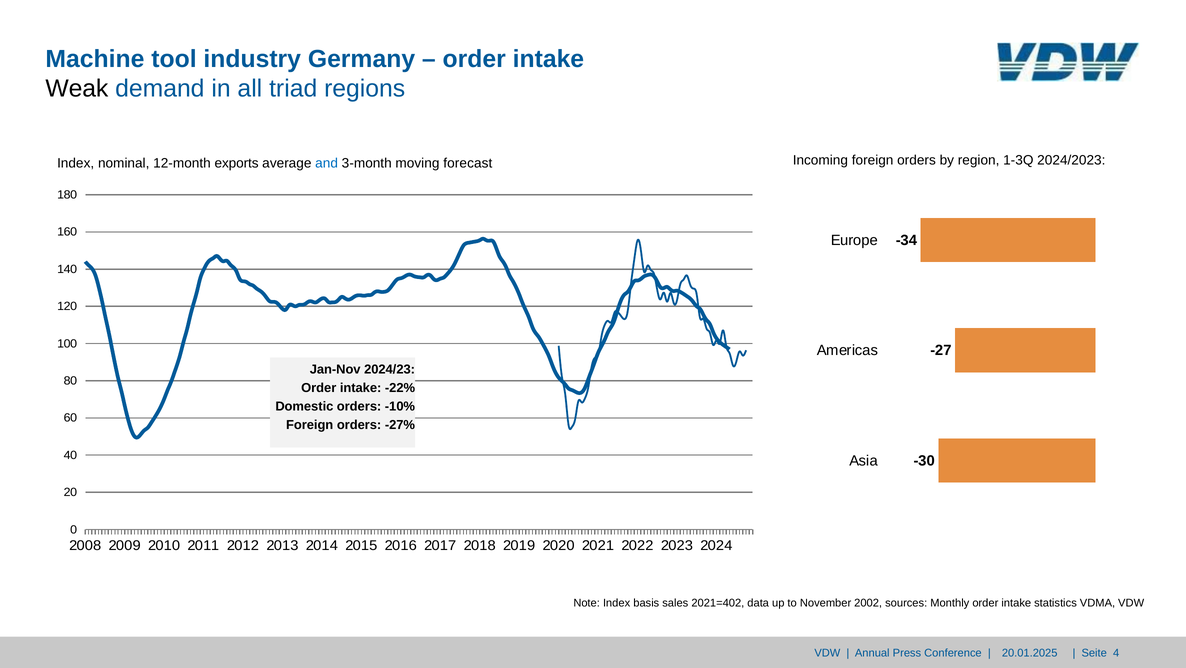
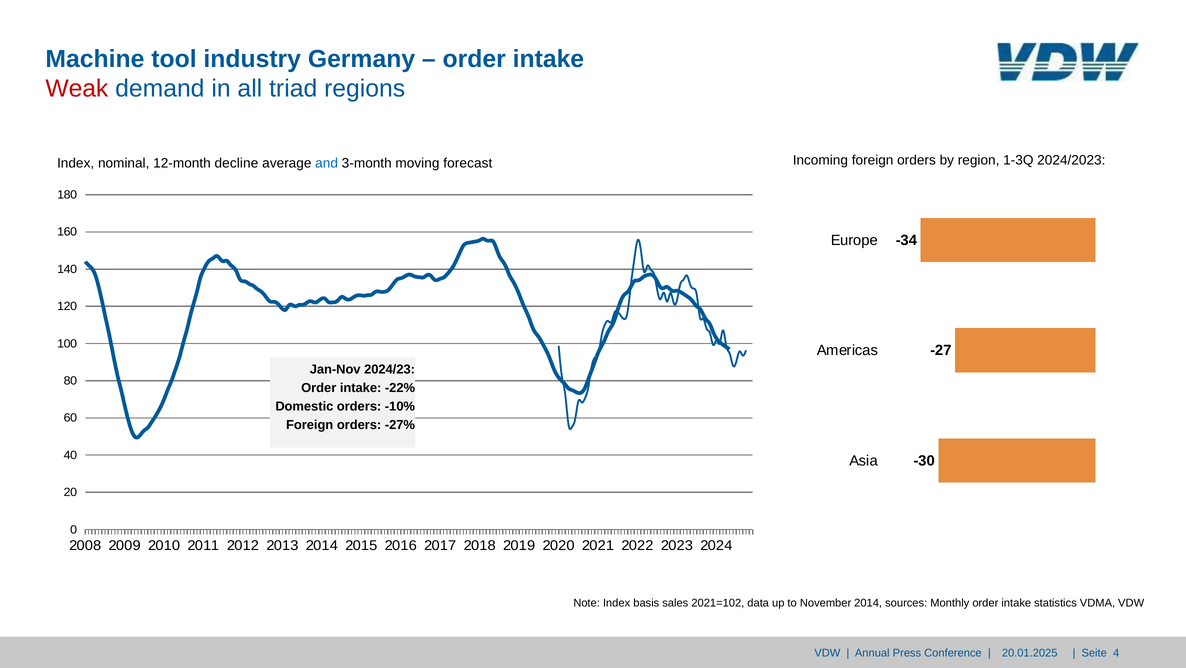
Weak colour: black -> red (77, 88)
exports: exports -> decline (236, 163)
2021=402: 2021=402 -> 2021=102 (718, 602)
November 2002: 2002 -> 2014 (868, 602)
